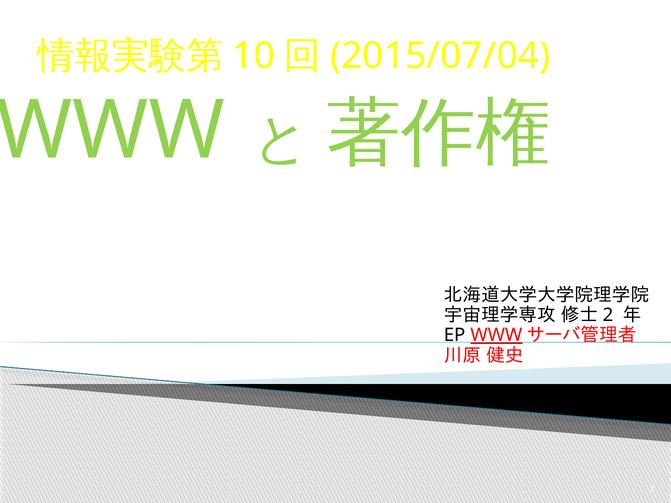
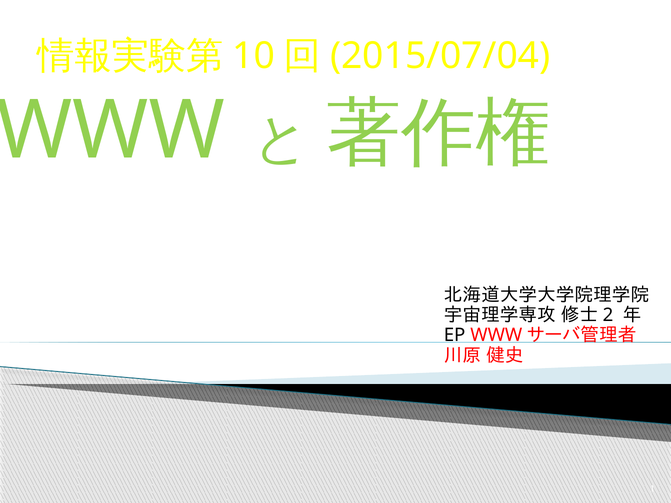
WWW underline: present -> none (496, 335)
